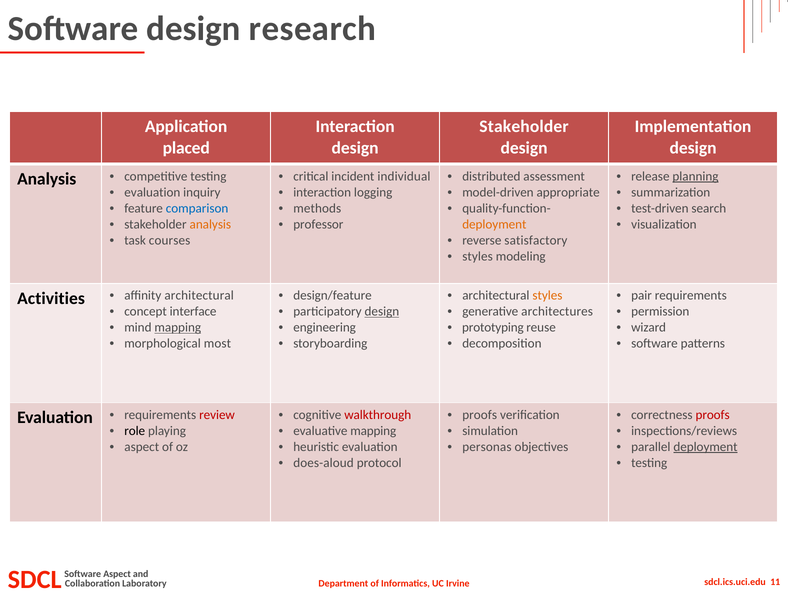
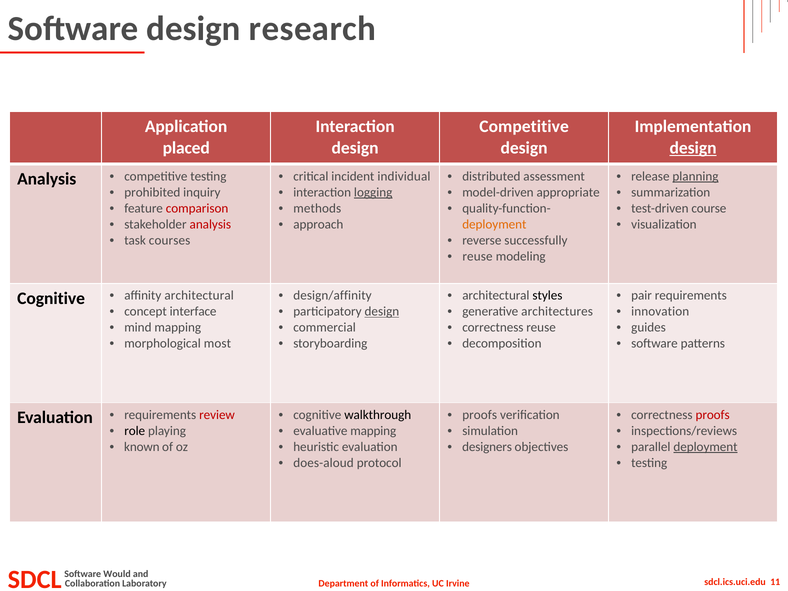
Stakeholder: Stakeholder -> Competitive (524, 126)
design underline: none -> present (693, 148)
evaluation: evaluation -> prohibited (152, 192)
logging underline: none -> present (373, 192)
comparison colour: blue -> red (197, 208)
search: search -> course (709, 208)
analysis colour: orange -> red (210, 224)
professor: professor -> approach (318, 224)
satisfactory: satisfactory -> successfully (536, 240)
styles: styles -> reuse (477, 256)
design/feature: design/feature -> design/affinity (332, 296)
styles colour: orange -> black (547, 296)
Activities: Activities -> Cognitive (51, 298)
permission: permission -> innovation (660, 312)
mapping underline: present -> none (178, 328)
engineering: engineering -> commercial (325, 328)
prototyping: prototyping -> correctness (493, 328)
wizard: wizard -> guides (649, 328)
walkthrough colour: red -> black (378, 415)
aspect: aspect -> known (142, 447)
personas: personas -> designers (487, 447)
Software Aspect: Aspect -> Would (117, 574)
